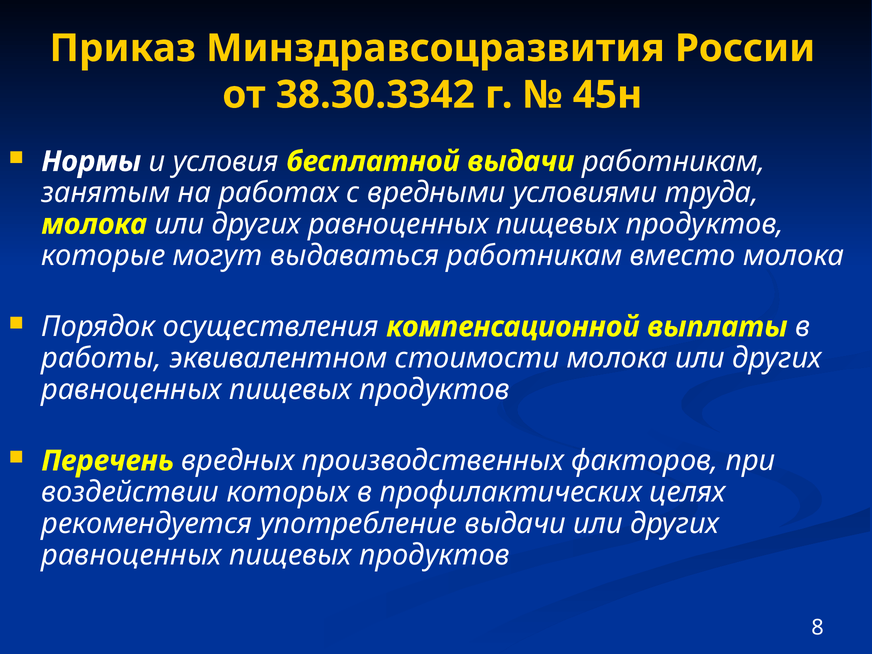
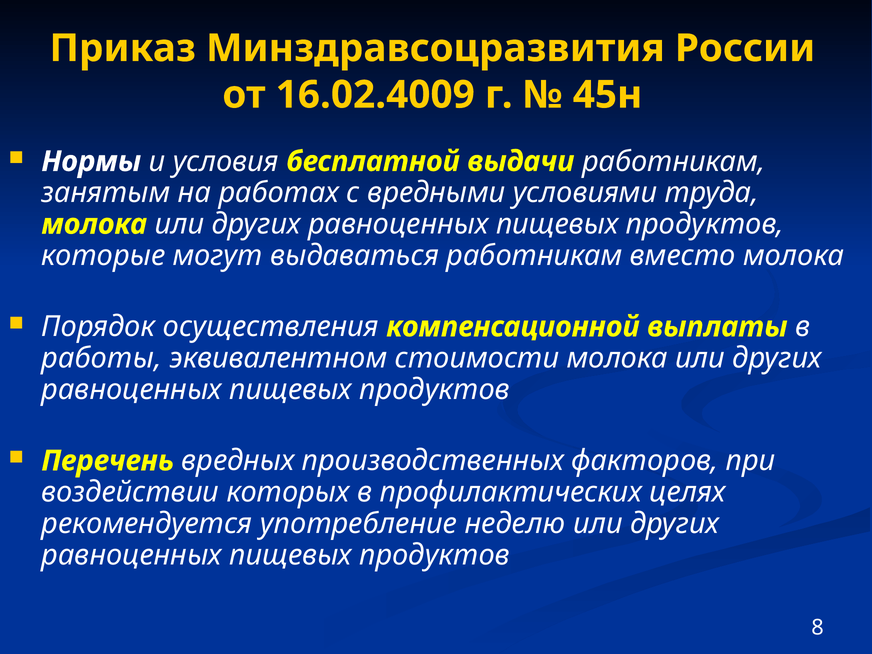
38.30.3342: 38.30.3342 -> 16.02.4009 (375, 95)
употребление выдачи: выдачи -> неделю (515, 524)
